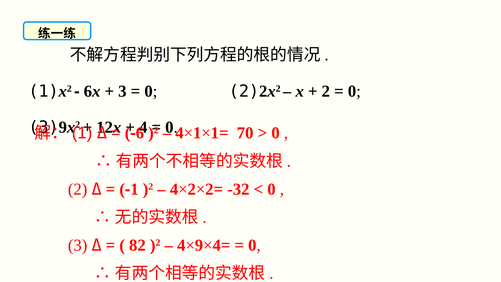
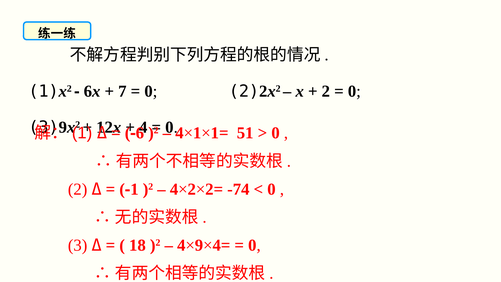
3: 3 -> 7 (122, 91)
70: 70 -> 51 (245, 133)
-32: -32 -> -74 (238, 189)
82: 82 -> 18 (137, 245)
